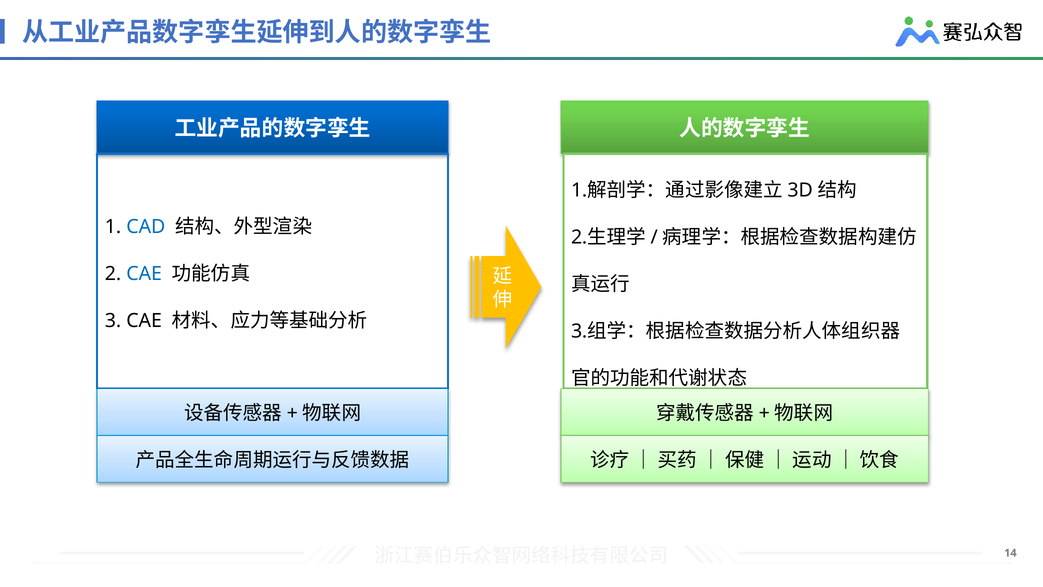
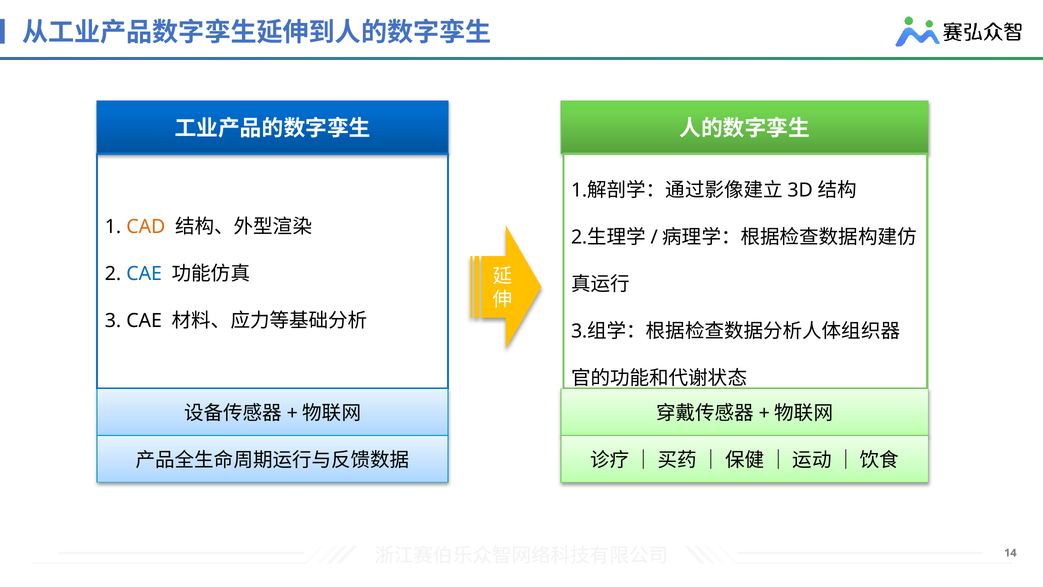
CAD colour: blue -> orange (146, 227)
